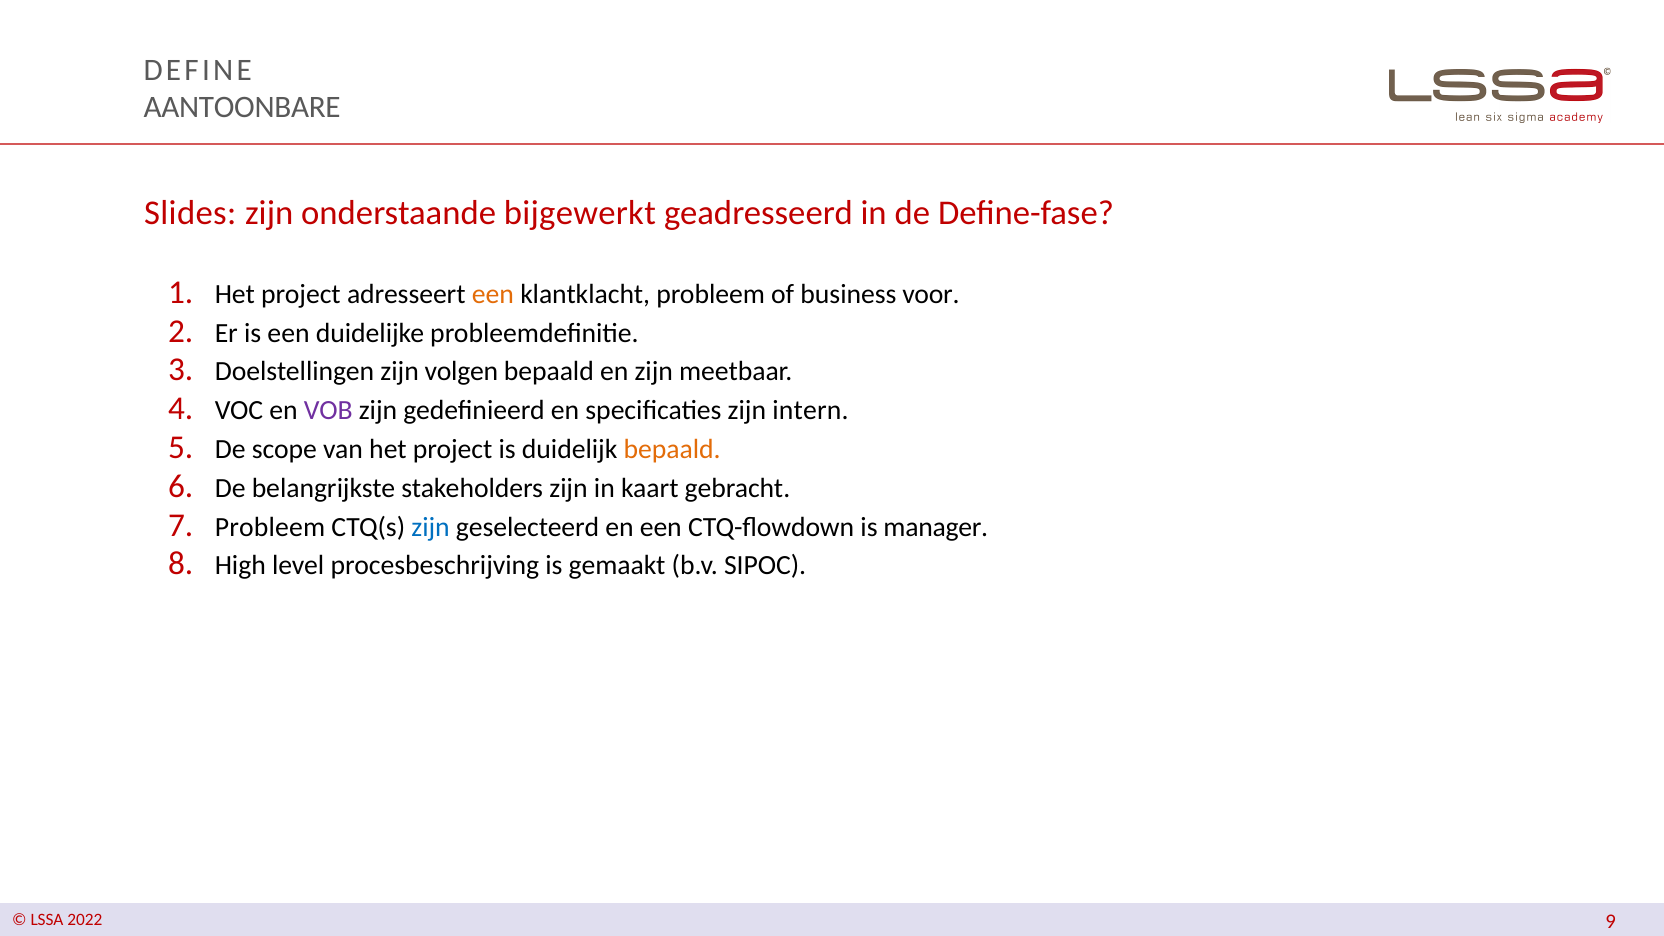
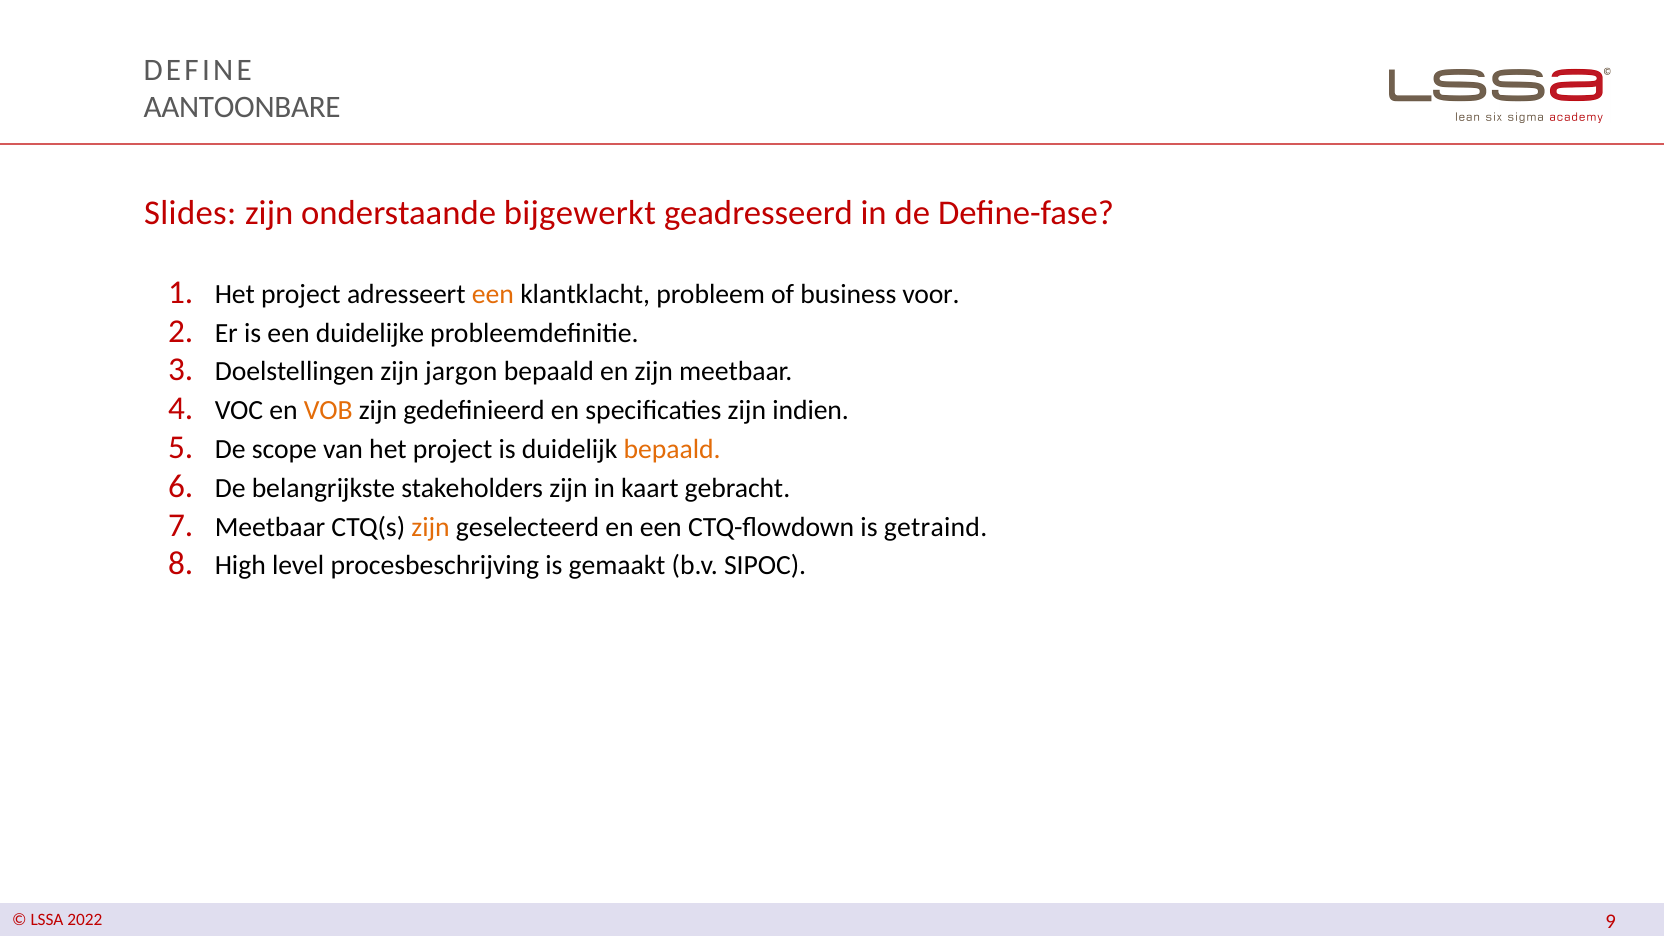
volgen: volgen -> jargon (461, 372)
VOB colour: purple -> orange (328, 411)
intern: intern -> indien (811, 411)
Probleem: Probleem -> Meetbaar (270, 527)
zijn colour: blue -> orange (431, 527)
manager: manager -> getraind (936, 527)
